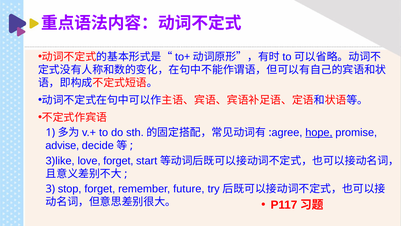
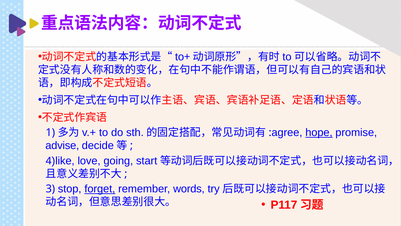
3)like: 3)like -> 4)like (60, 160)
love forget: forget -> going (118, 160)
forget underline: none -> present (100, 189)
future: future -> words (189, 189)
